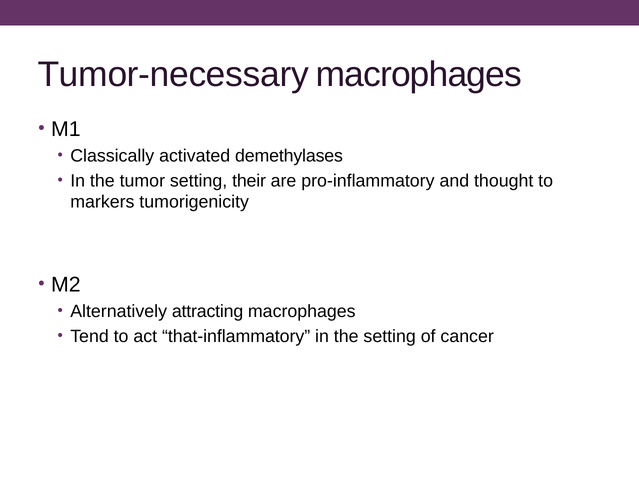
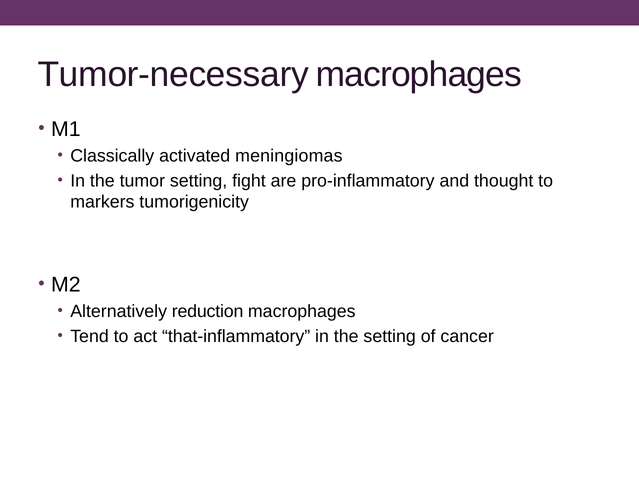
demethylases: demethylases -> meningiomas (289, 156)
their: their -> fight (249, 181)
attracting: attracting -> reduction (208, 312)
